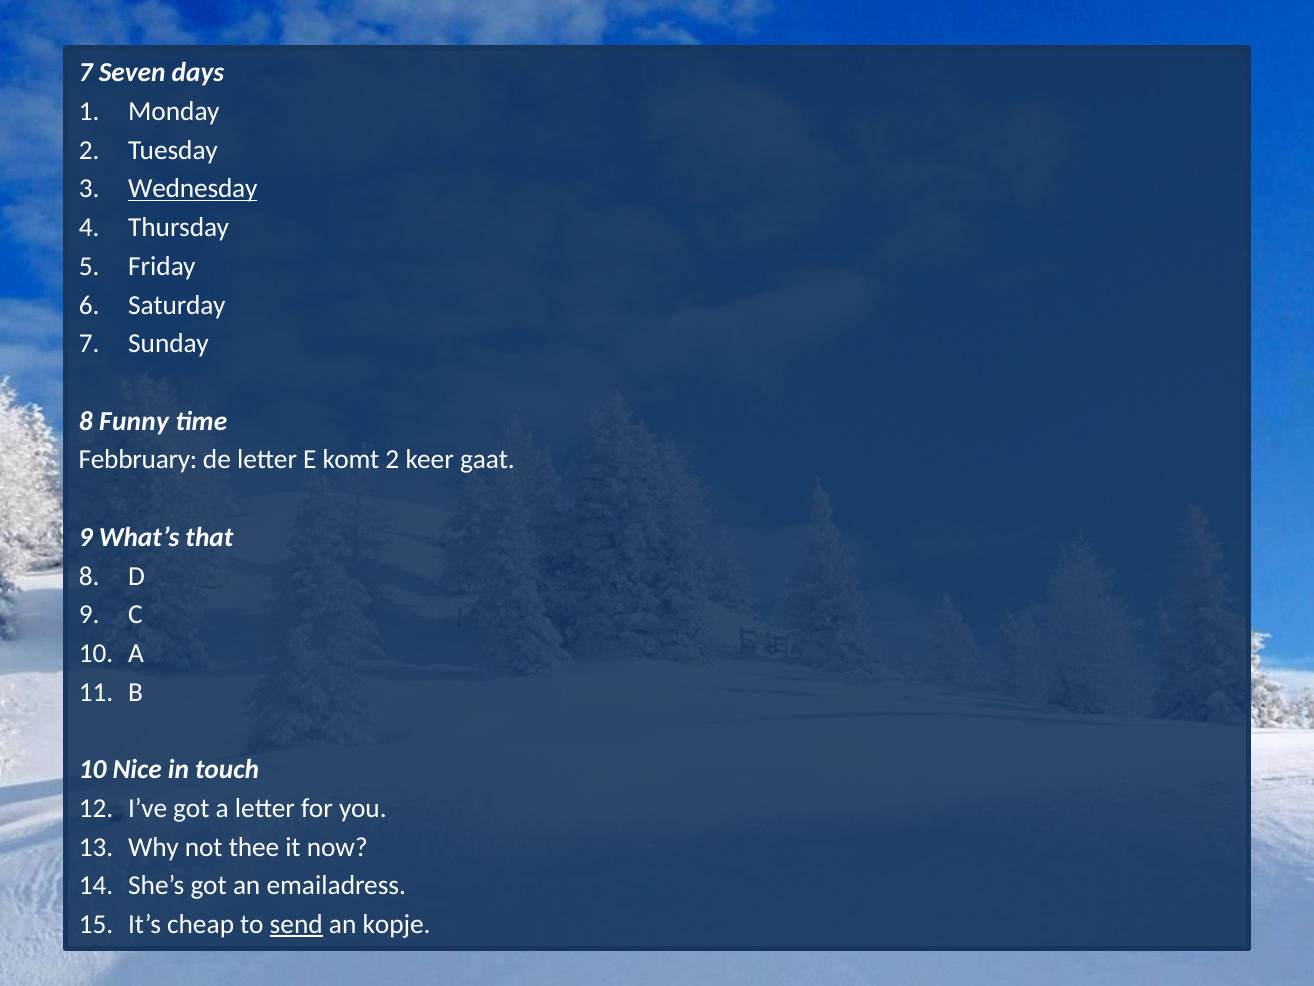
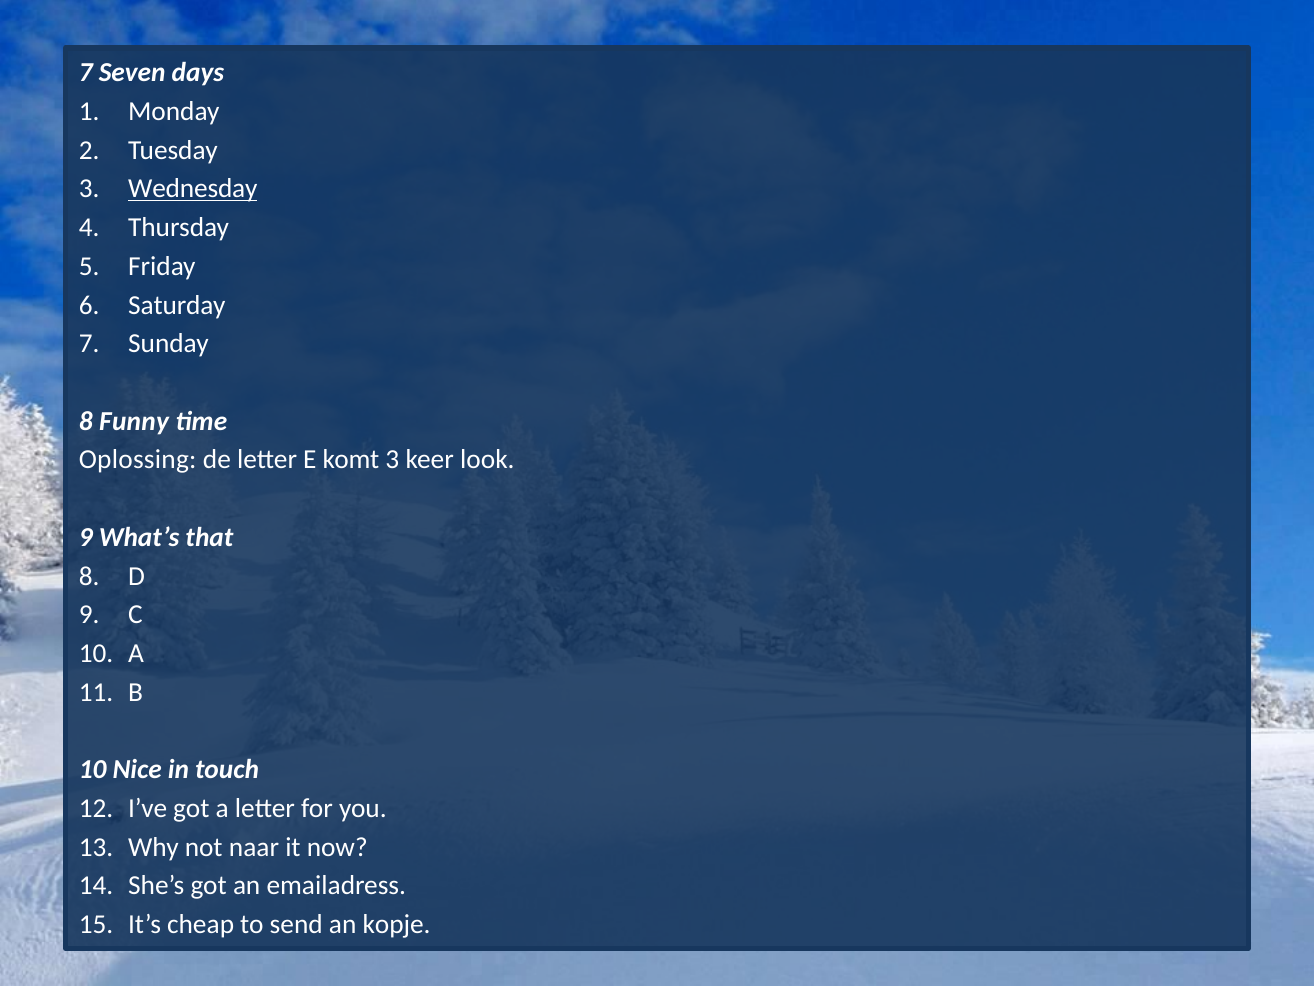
Febbruary: Febbruary -> Oplossing (138, 460)
komt 2: 2 -> 3 (392, 460)
gaat: gaat -> look (487, 460)
thee: thee -> naar (254, 847)
send underline: present -> none (296, 924)
